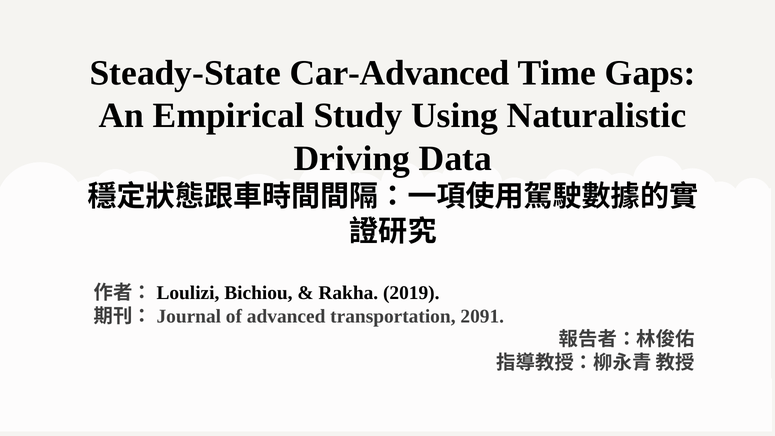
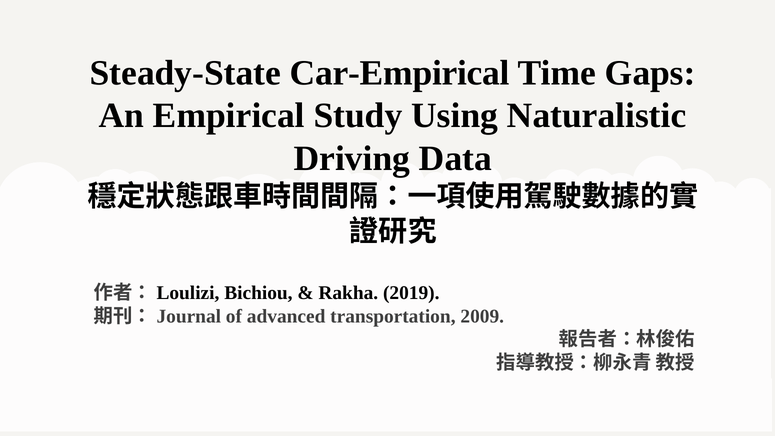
Car-Advanced: Car-Advanced -> Car-Empirical (400, 73)
2091: 2091 -> 2009 (482, 316)
